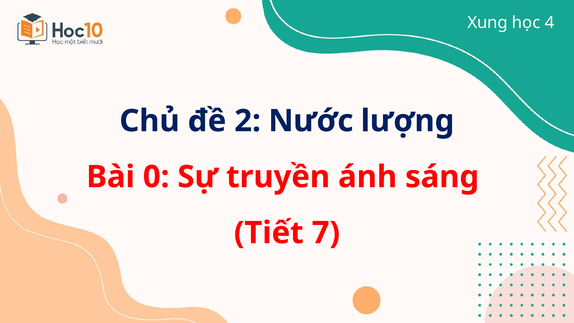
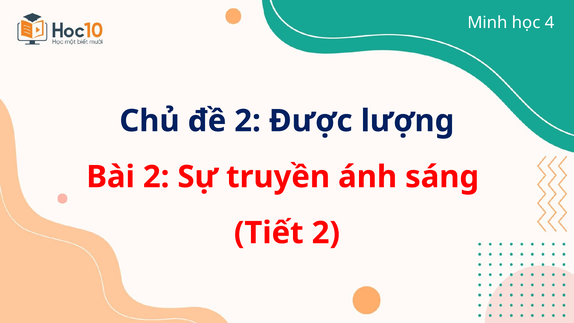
Xung: Xung -> Minh (488, 23)
Nước: Nước -> Được (311, 121)
Bài 0: 0 -> 2 (156, 177)
Tiết 7: 7 -> 2 (326, 233)
